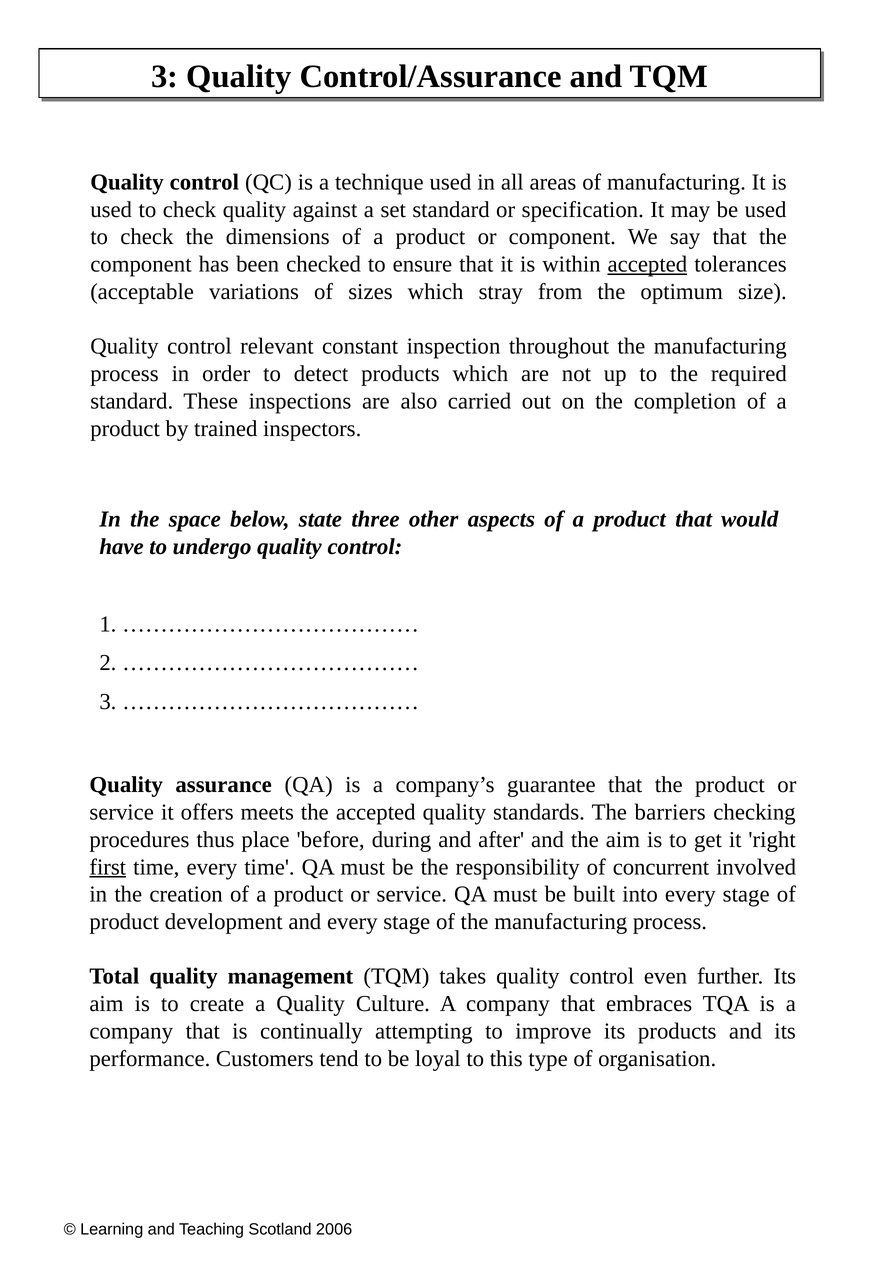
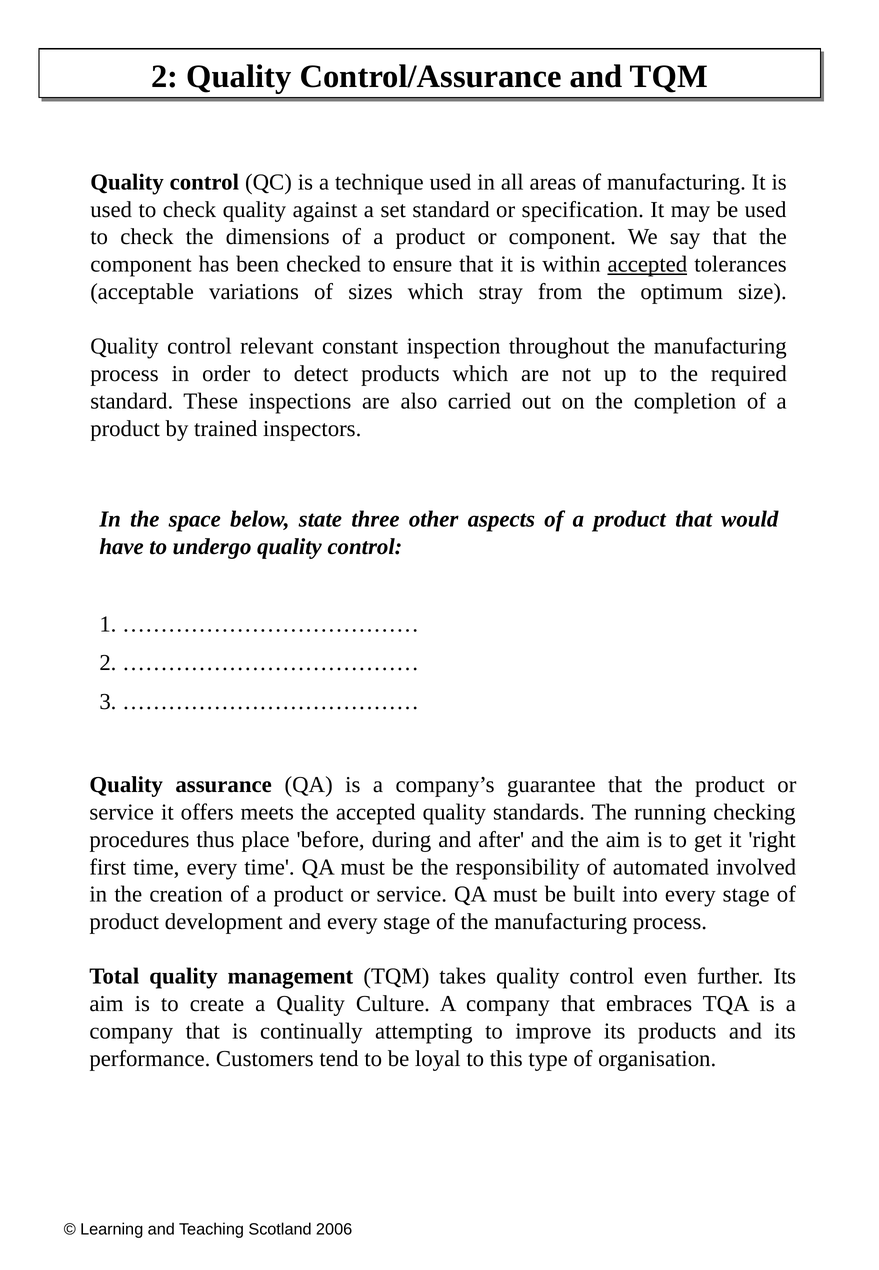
3: 3 -> 2 (165, 76)
barriers: barriers -> running (670, 812)
first underline: present -> none (108, 867)
concurrent: concurrent -> automated (661, 867)
